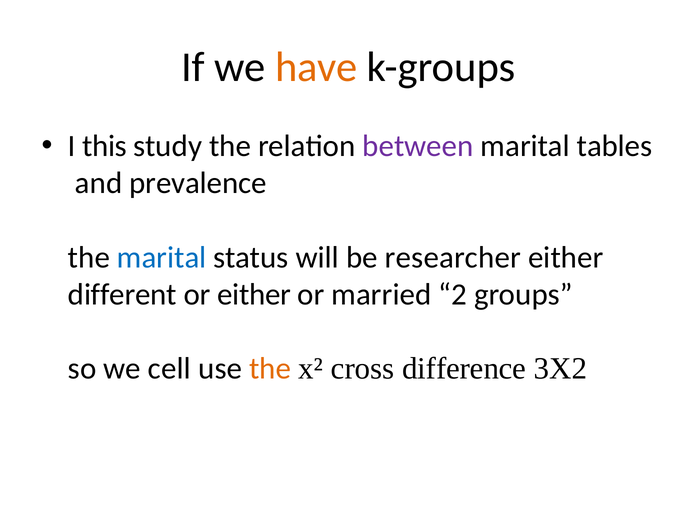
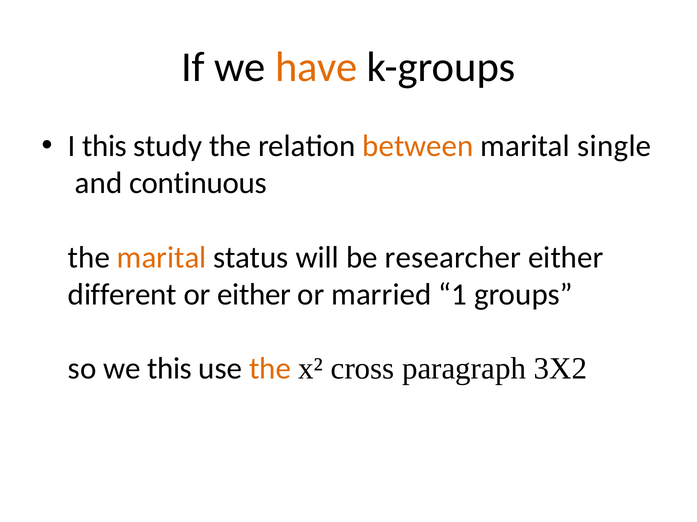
between colour: purple -> orange (418, 146)
tables: tables -> single (614, 146)
prevalence: prevalence -> continuous (198, 183)
marital colour: blue -> orange (162, 258)
2: 2 -> 1 (453, 295)
we cell: cell -> this (170, 369)
difference: difference -> paragraph (464, 369)
